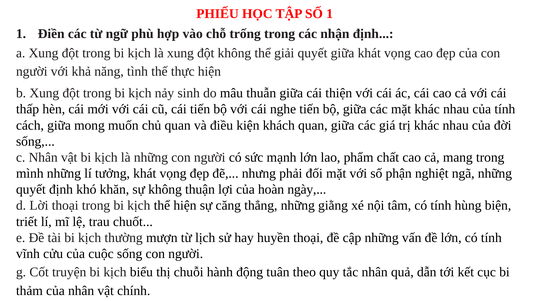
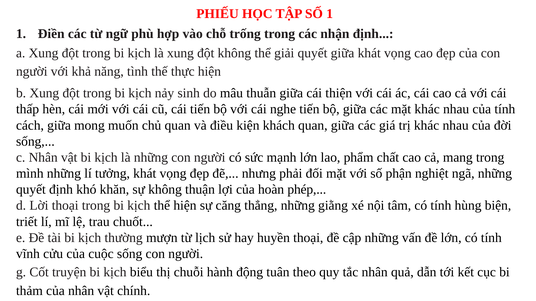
ngày: ngày -> phép (307, 190)
